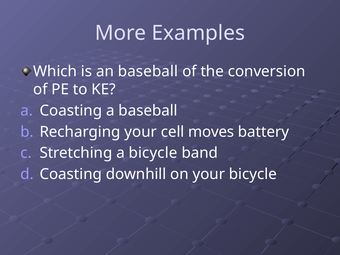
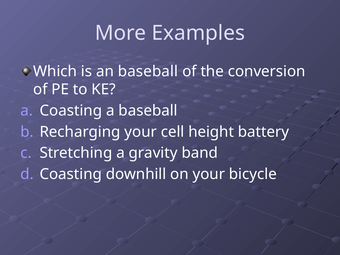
moves: moves -> height (211, 132)
a bicycle: bicycle -> gravity (153, 153)
